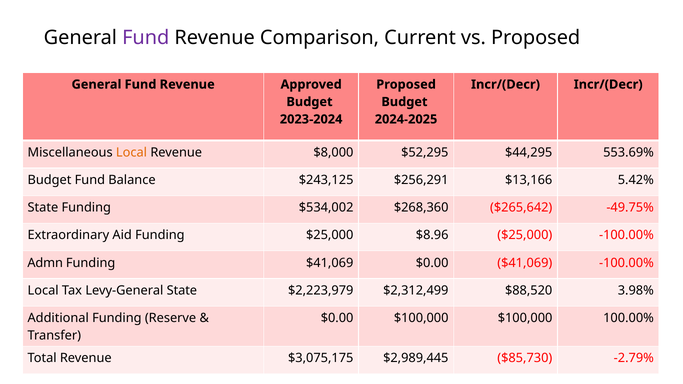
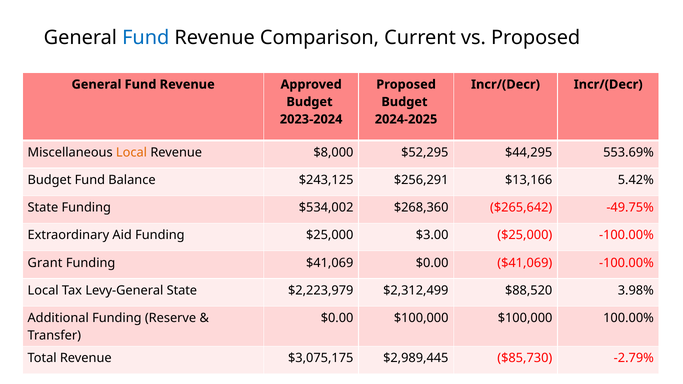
Fund colour: purple -> blue (146, 38)
$8.96: $8.96 -> $3.00 (432, 235)
Admn: Admn -> Grant (45, 263)
